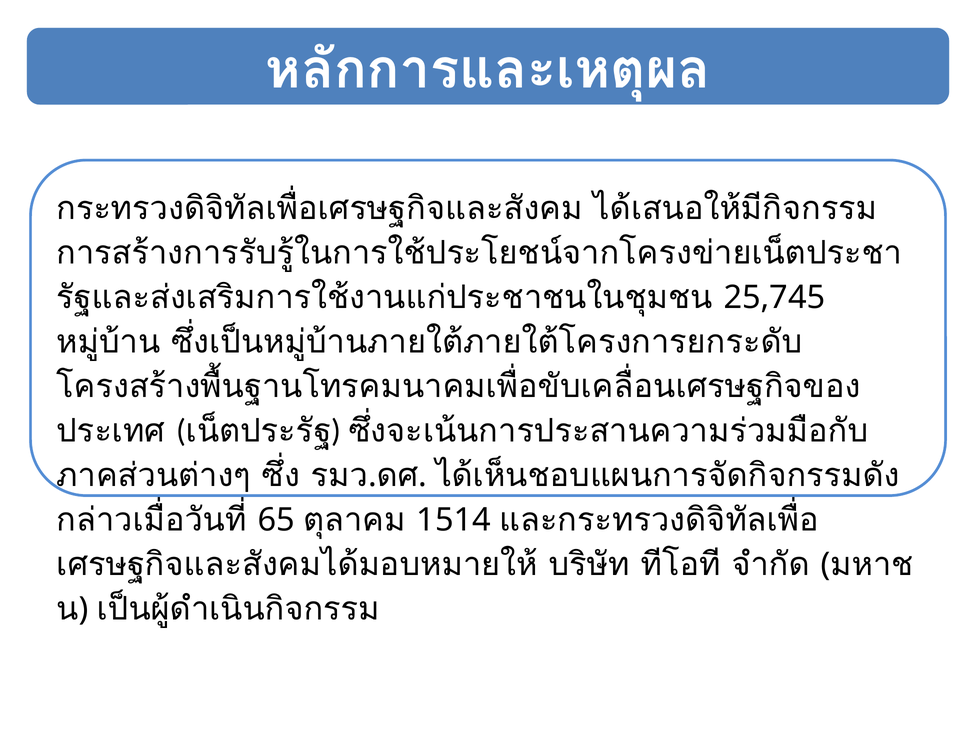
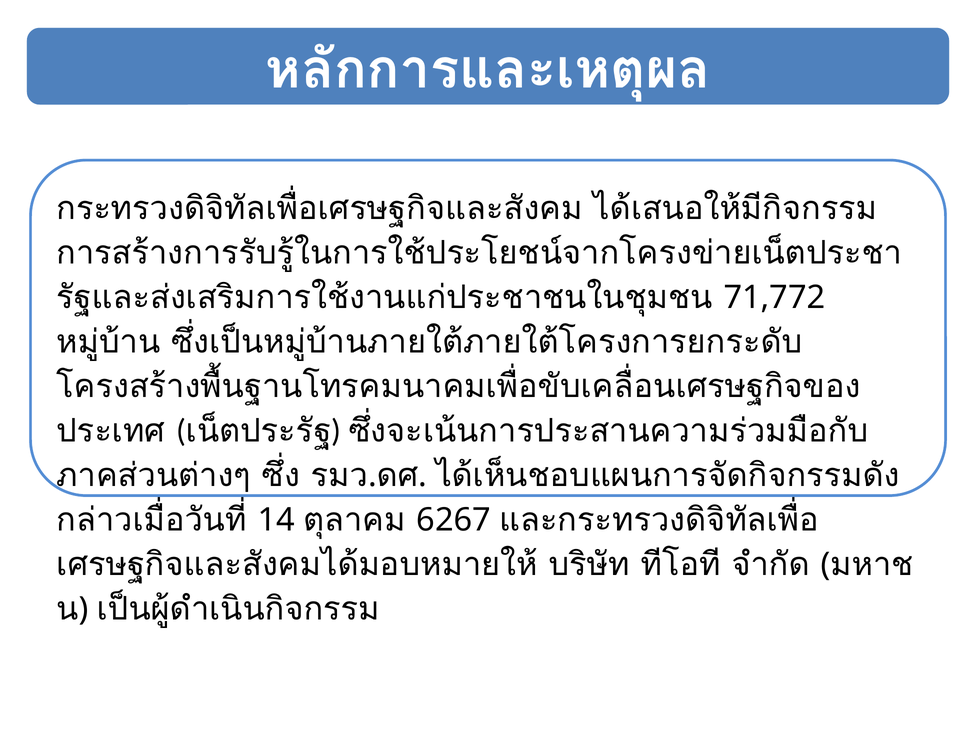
25,745: 25,745 -> 71,772 (774, 298)
65: 65 -> 14 (276, 520)
1514: 1514 -> 6267 (454, 520)
